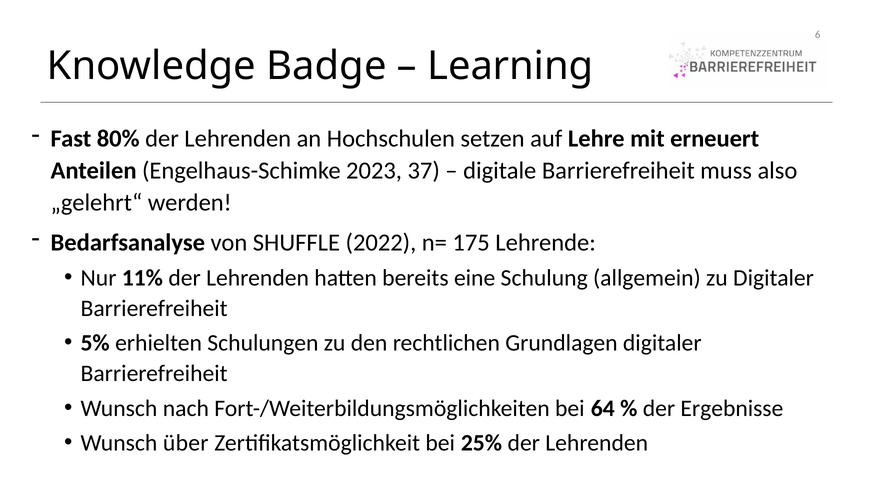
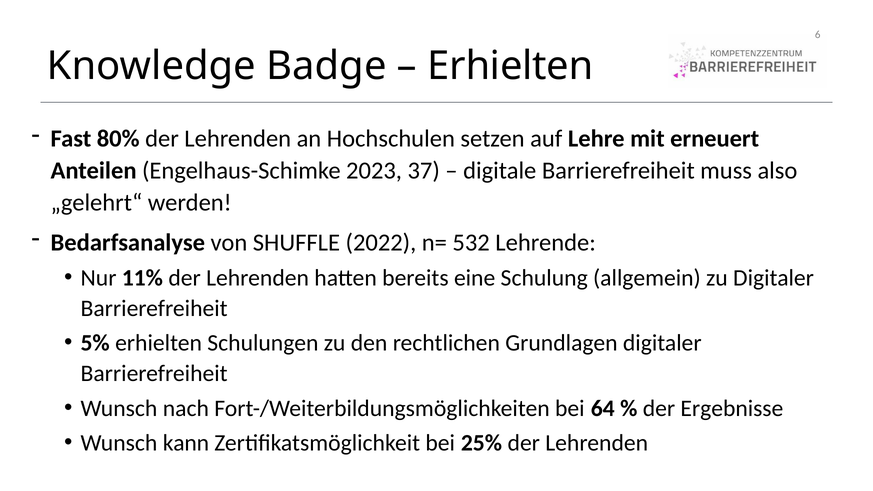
Learning: Learning -> Erhielten (510, 66)
175: 175 -> 532 (471, 243)
über: über -> kann (186, 443)
